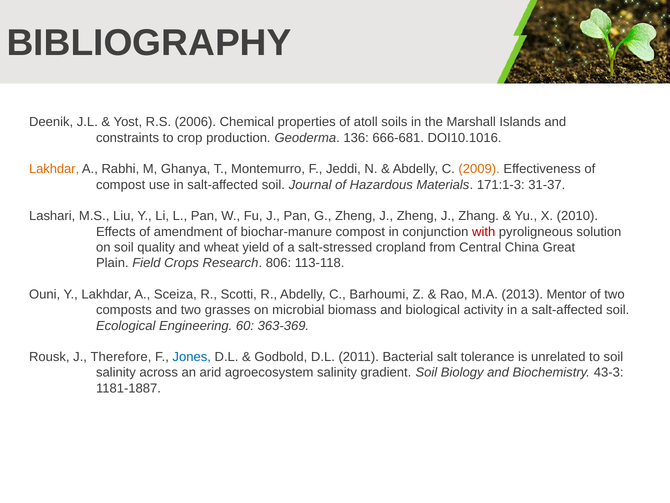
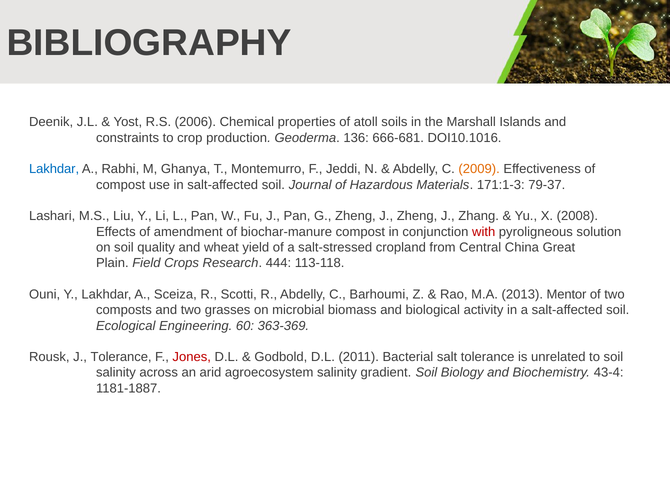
Lakhdar colour: orange -> blue (54, 169)
31-37: 31-37 -> 79-37 (547, 185)
2010: 2010 -> 2008 (577, 216)
806: 806 -> 444 (279, 263)
J Therefore: Therefore -> Tolerance (121, 357)
Jones colour: blue -> red (192, 357)
43-3: 43-3 -> 43-4 (609, 372)
